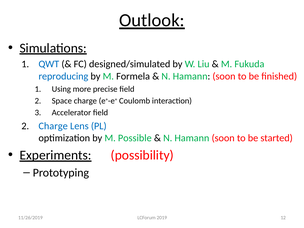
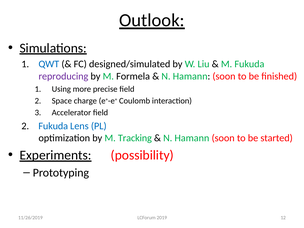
reproducing colour: blue -> purple (63, 76)
Charge: Charge -> Fukuda (53, 126)
Possible: Possible -> Tracking (135, 138)
